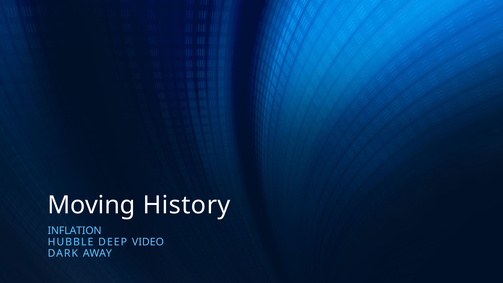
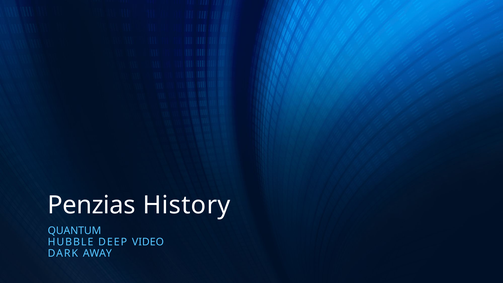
Moving: Moving -> Penzias (91, 205)
INFLATION: INFLATION -> QUANTUM (74, 231)
